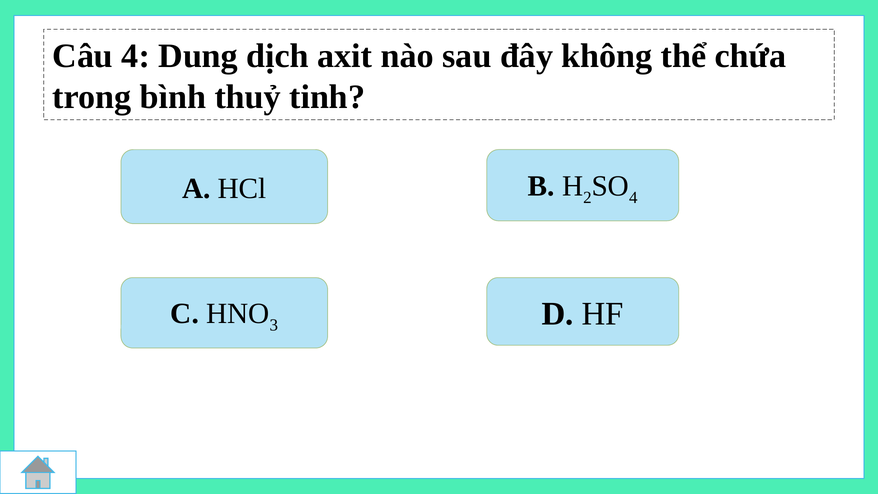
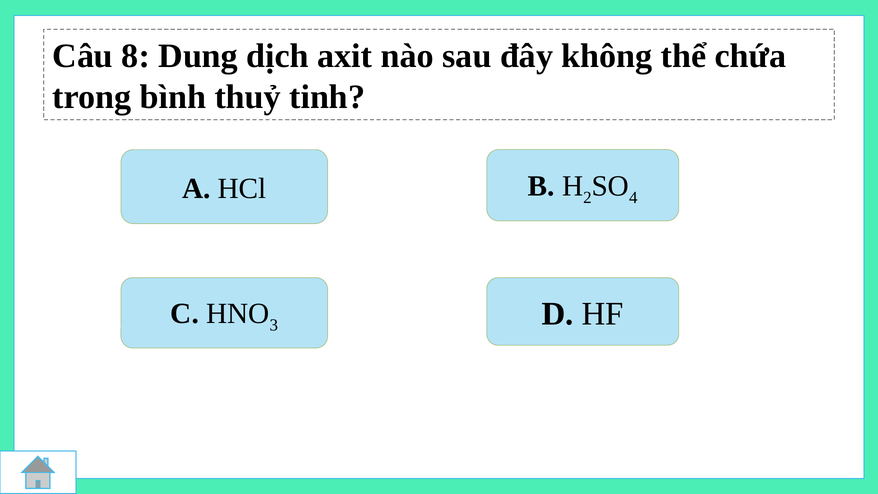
Câu 4: 4 -> 8 (136, 56)
